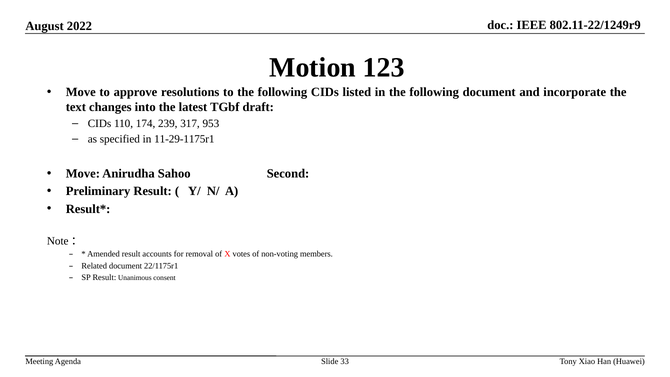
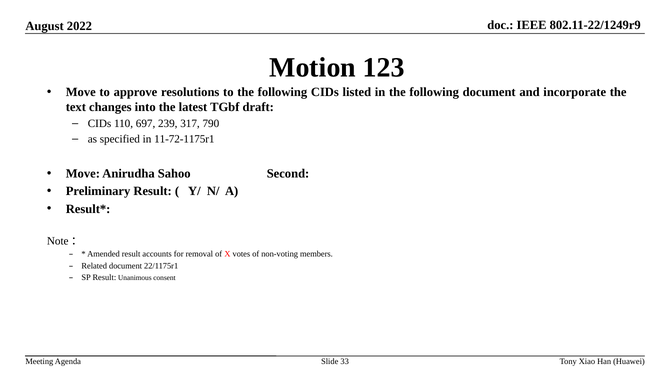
174: 174 -> 697 (146, 124)
953: 953 -> 790 (211, 124)
11-29-1175r1: 11-29-1175r1 -> 11-72-1175r1 (184, 139)
